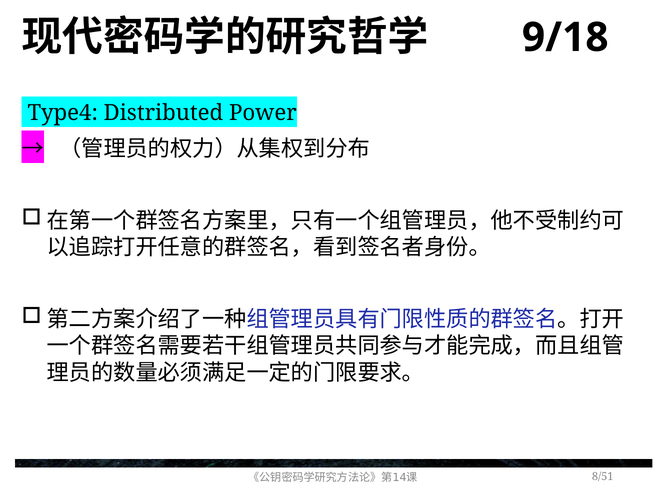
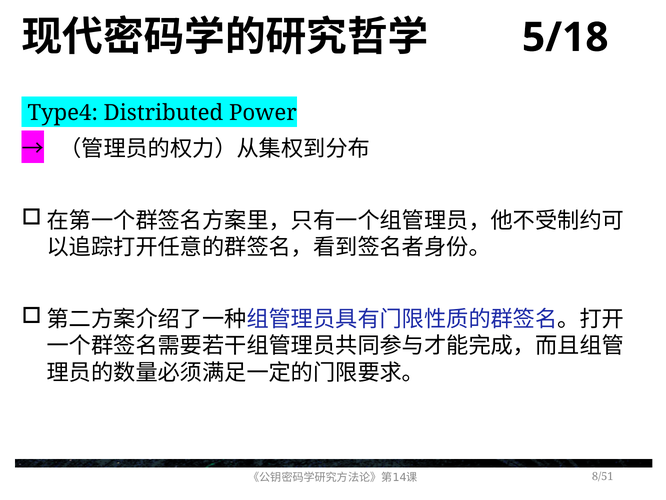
9/18: 9/18 -> 5/18 (565, 37)
